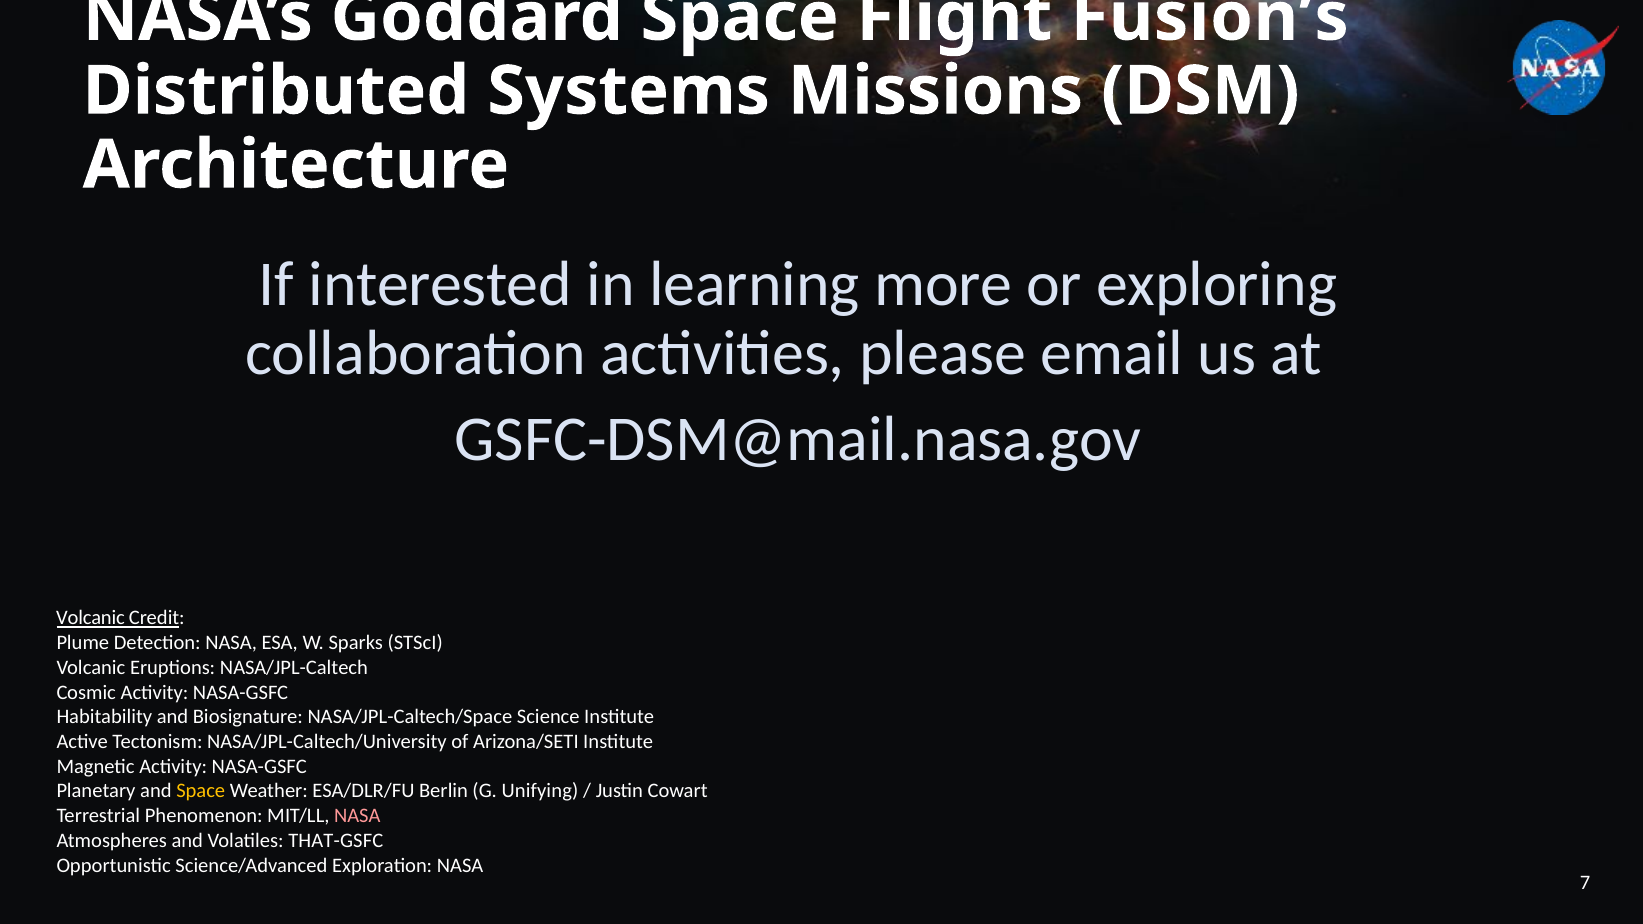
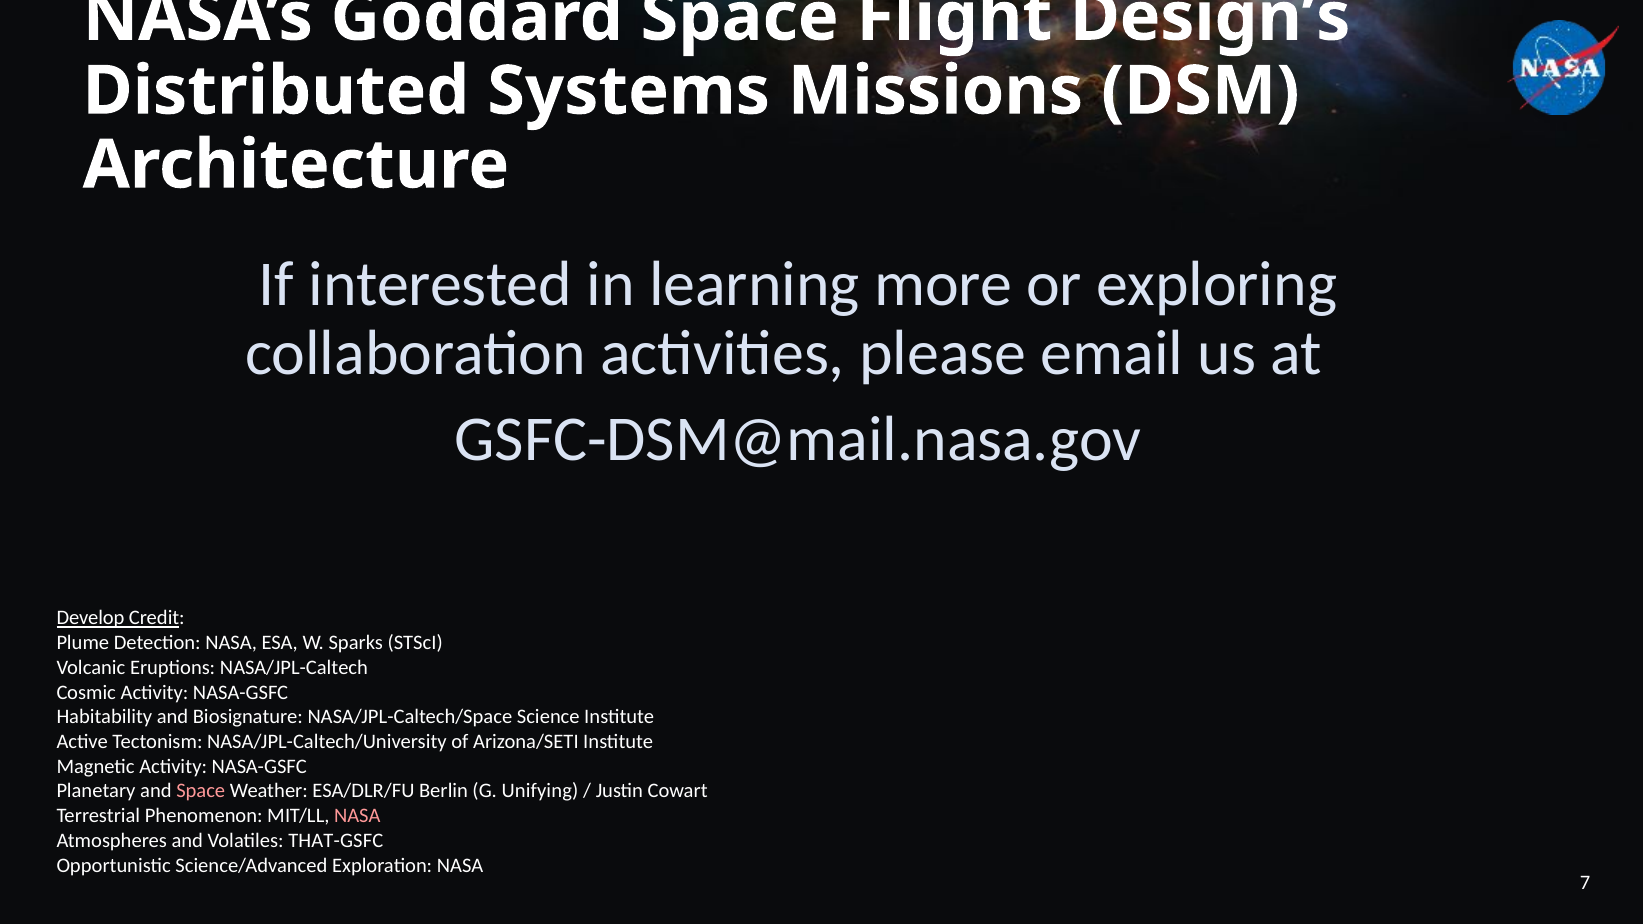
Fusion’s: Fusion’s -> Design’s (1210, 17)
Volcanic: Volcanic -> Develop (90, 618)
Space colour: yellow -> pink (201, 791)
